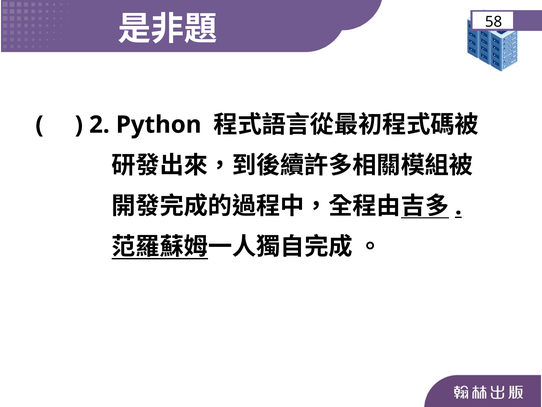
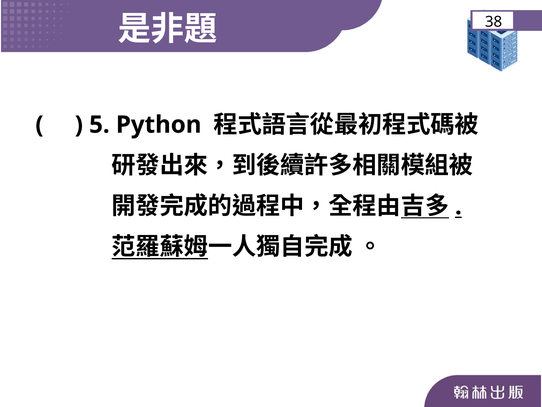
58: 58 -> 38 (494, 22)
2: 2 -> 5 (99, 125)
